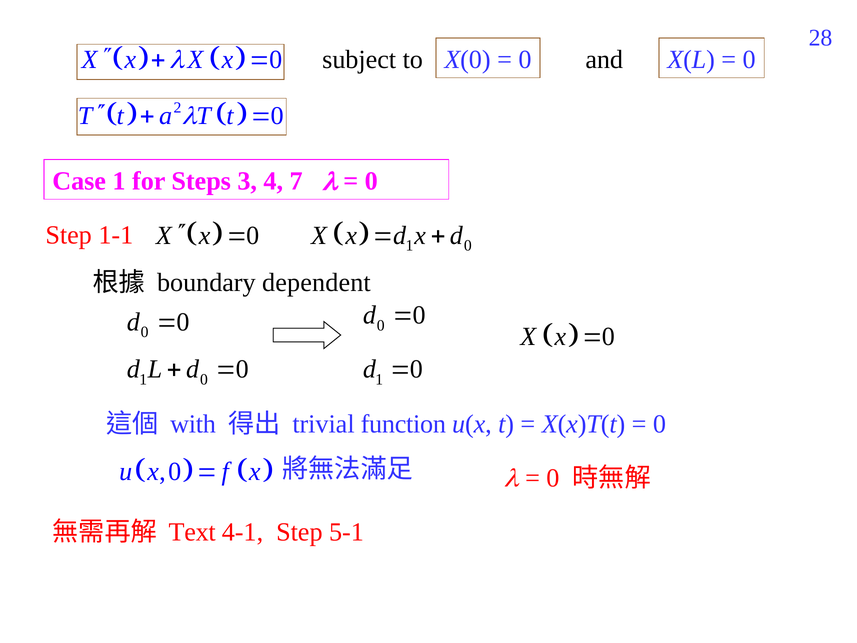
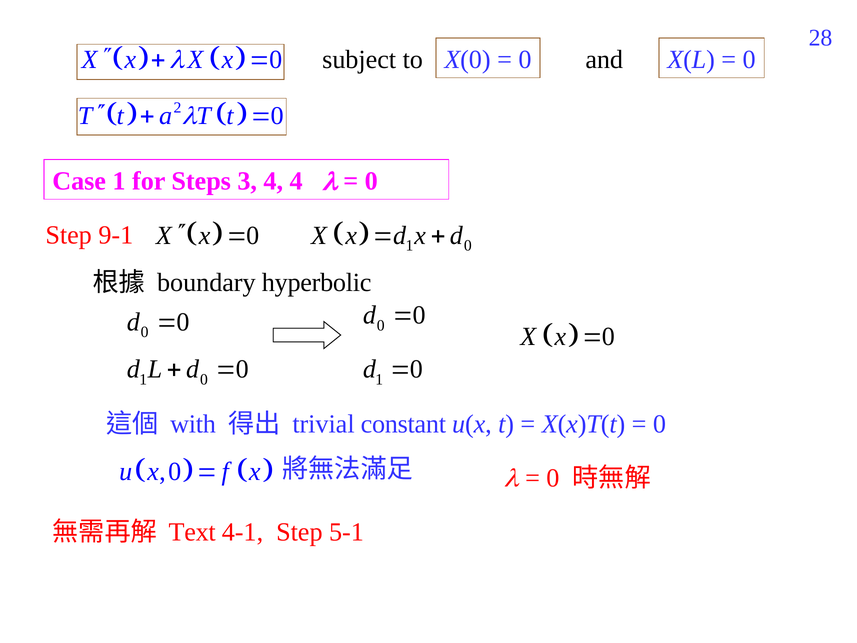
4 7: 7 -> 4 (296, 181)
1-1: 1-1 -> 9-1 (116, 235)
dependent: dependent -> hyperbolic (317, 282)
function: function -> constant (403, 424)
